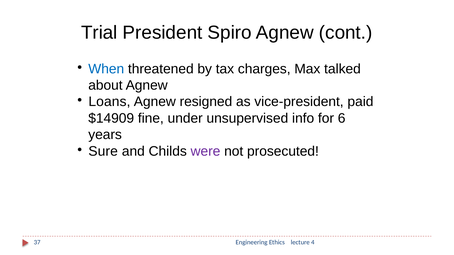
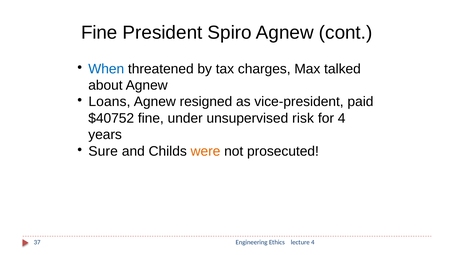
Trial: Trial -> Fine (99, 33)
$14909: $14909 -> $40752 (111, 118)
info: info -> risk (303, 118)
for 6: 6 -> 4 (342, 118)
were colour: purple -> orange (205, 151)
